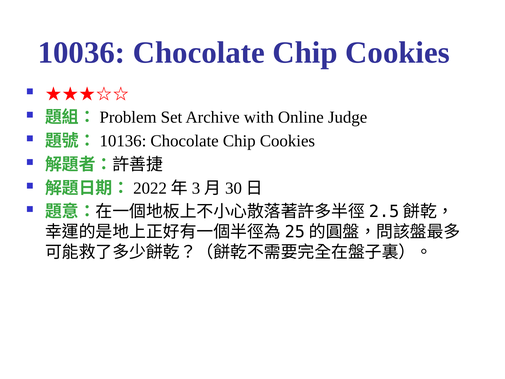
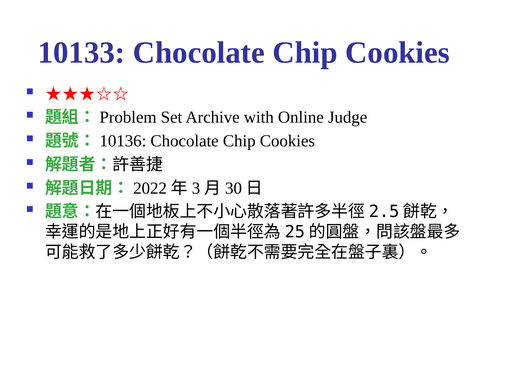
10036: 10036 -> 10133 (81, 53)
